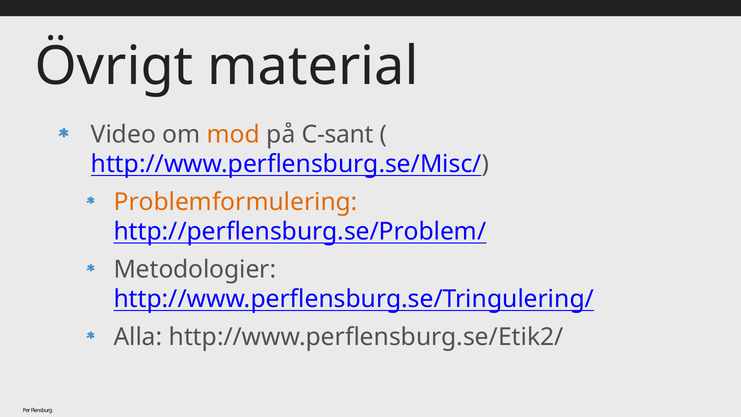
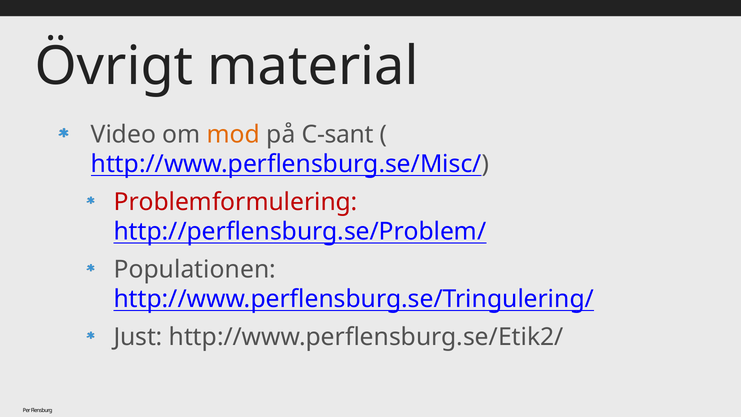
Problemformulering colour: orange -> red (236, 202)
Metodologier: Metodologier -> Populationen (195, 269)
Alla: Alla -> Just (138, 337)
